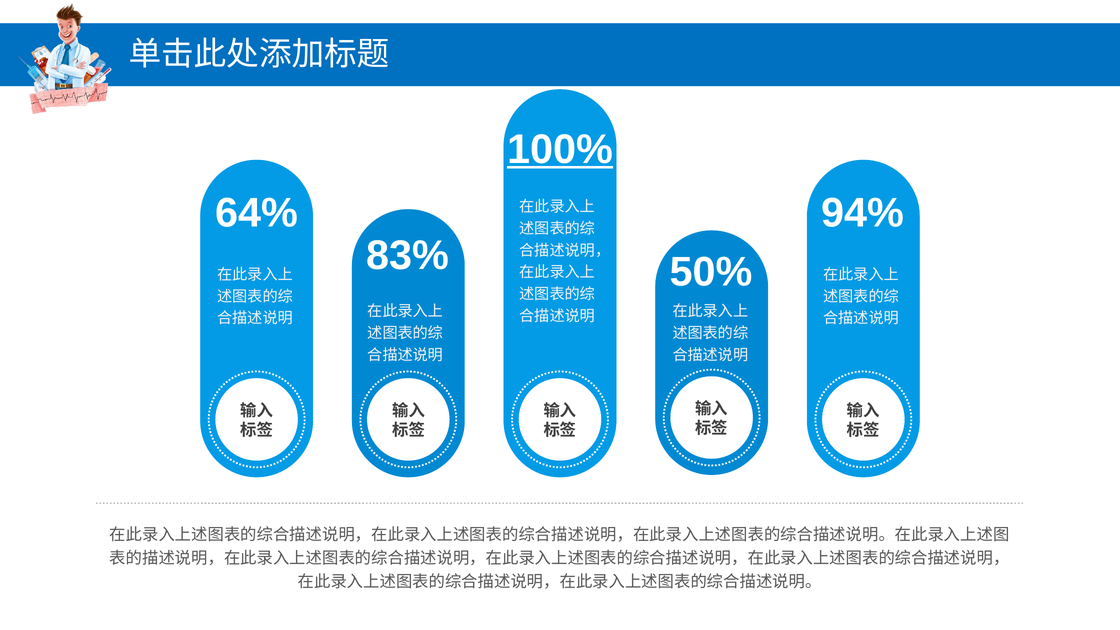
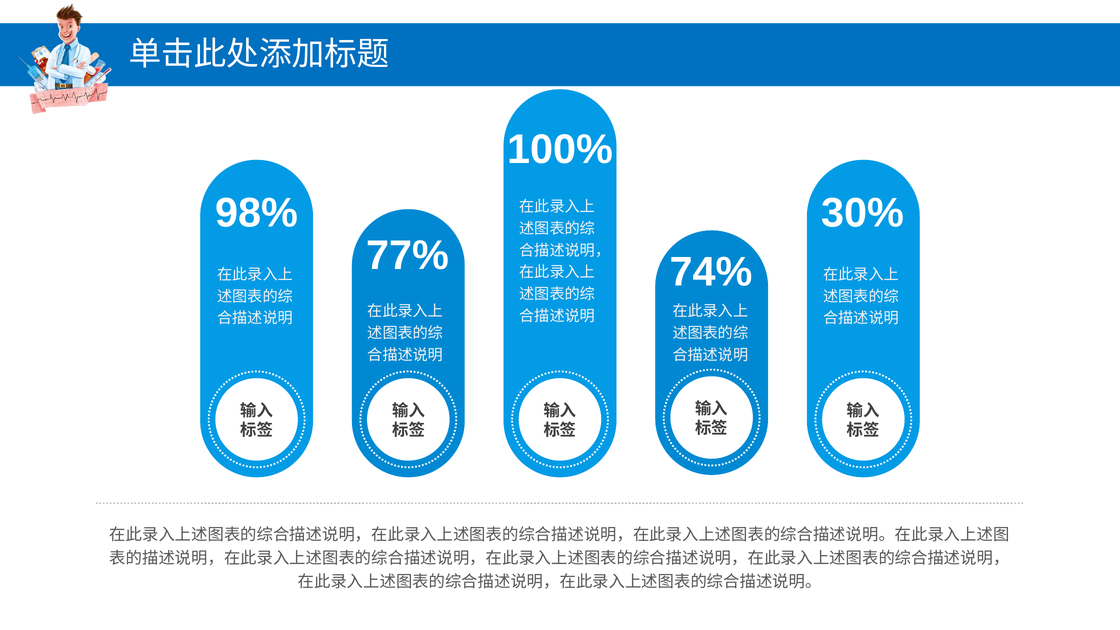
100% underline: present -> none (560, 149)
64%: 64% -> 98% (257, 213)
94%: 94% -> 30% (863, 213)
83%: 83% -> 77% (408, 256)
50%: 50% -> 74% (711, 272)
